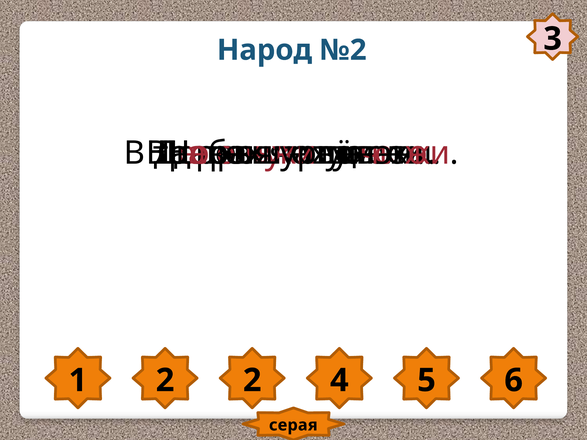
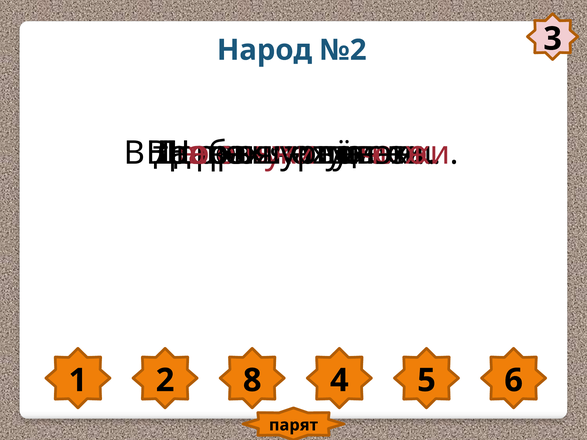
2 2: 2 -> 8 (252, 381)
серая: серая -> парят (293, 425)
